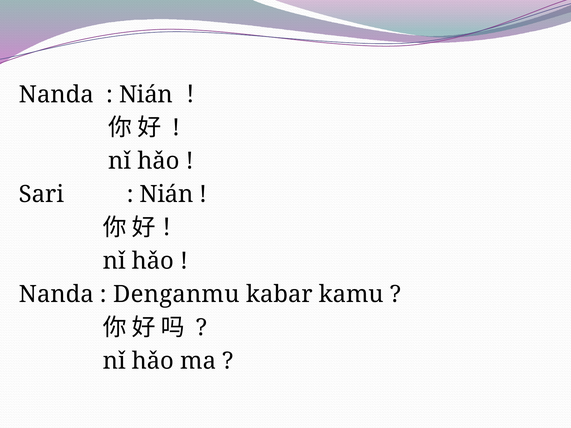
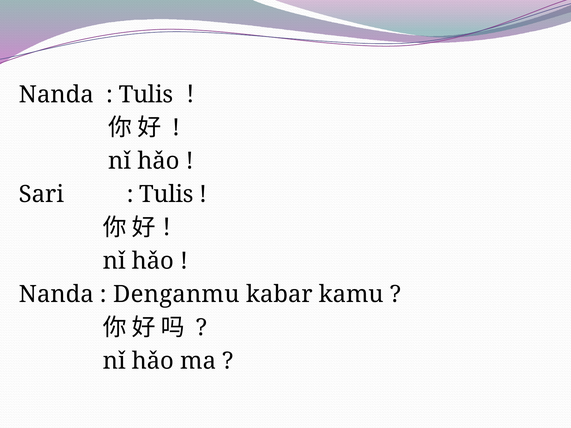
Nián: Nián -> Tulis (146, 95)
Nián: Nián -> Tulis (166, 195)
